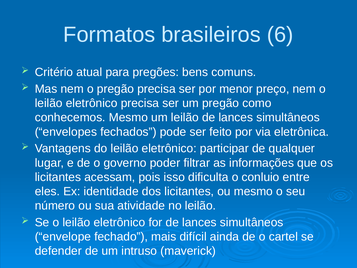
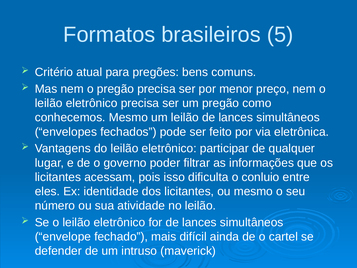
6: 6 -> 5 (280, 35)
